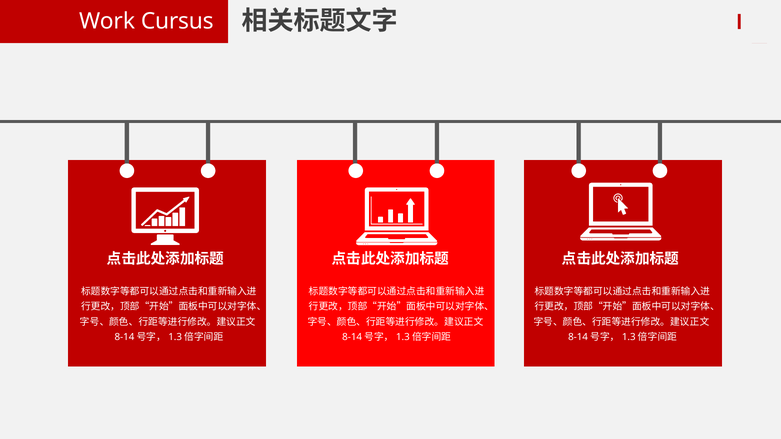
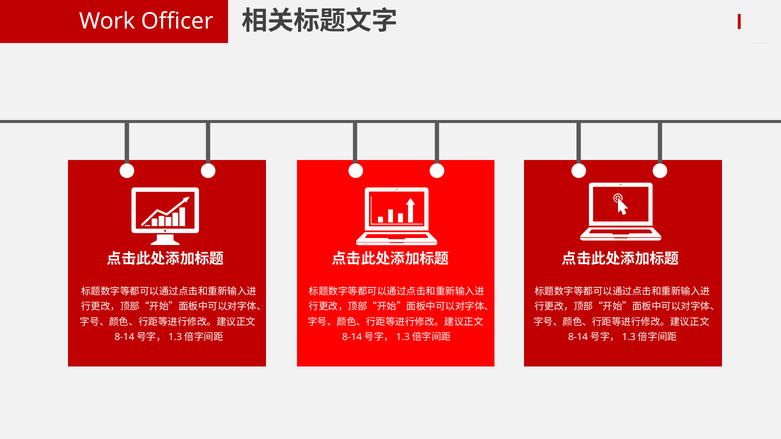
Cursus: Cursus -> Officer (177, 21)
